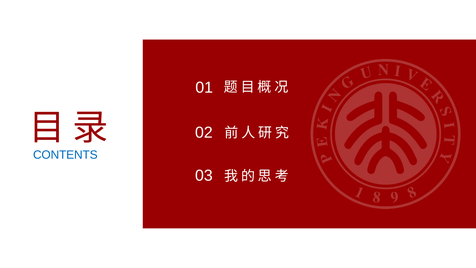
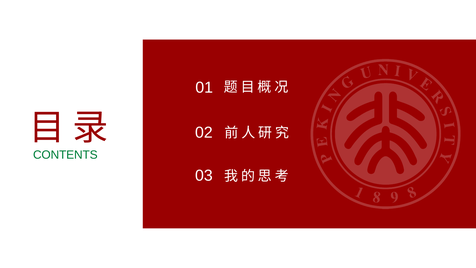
CONTENTS colour: blue -> green (65, 155)
